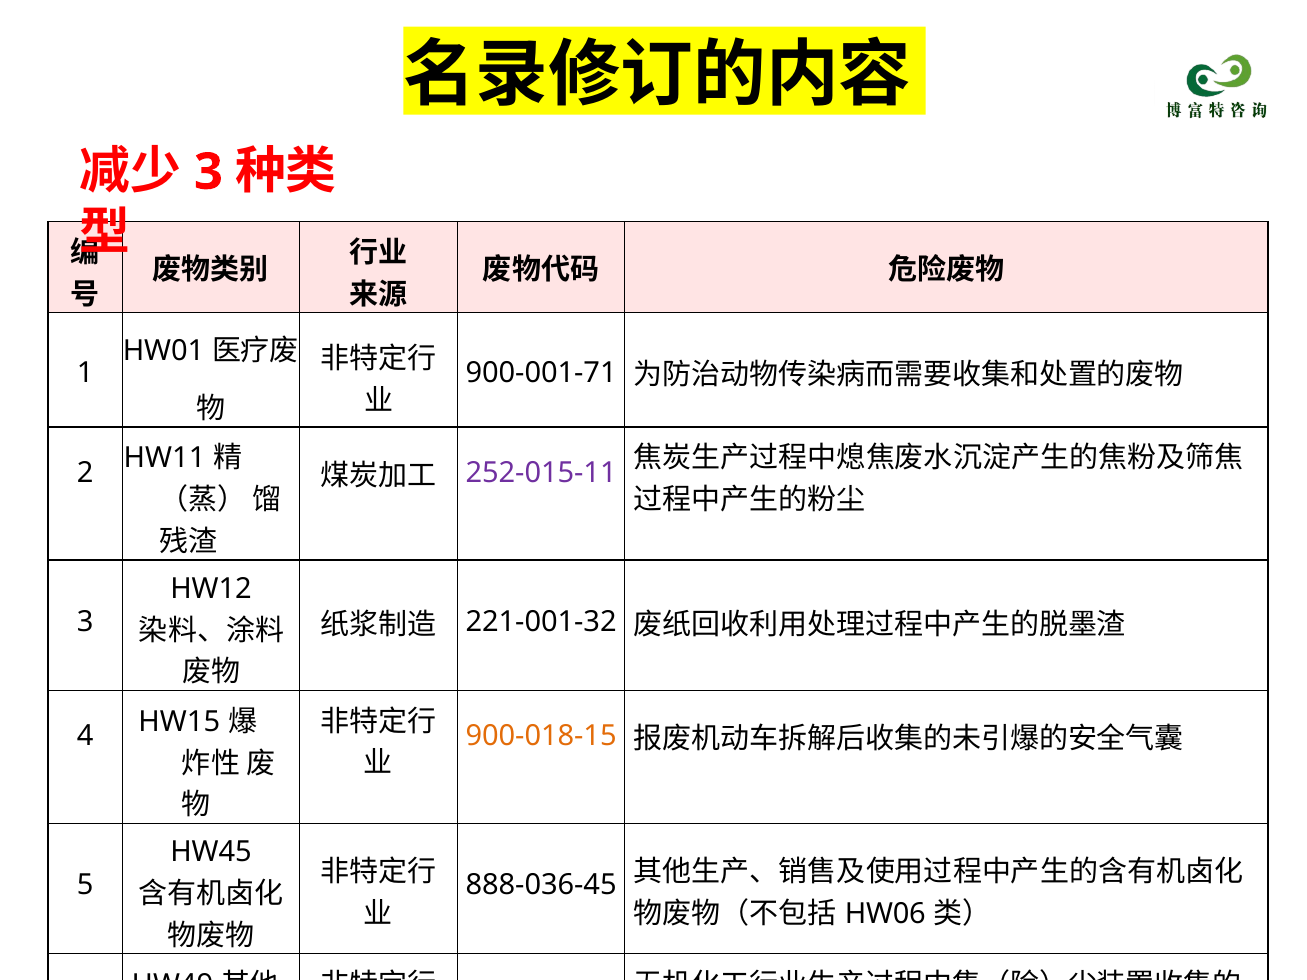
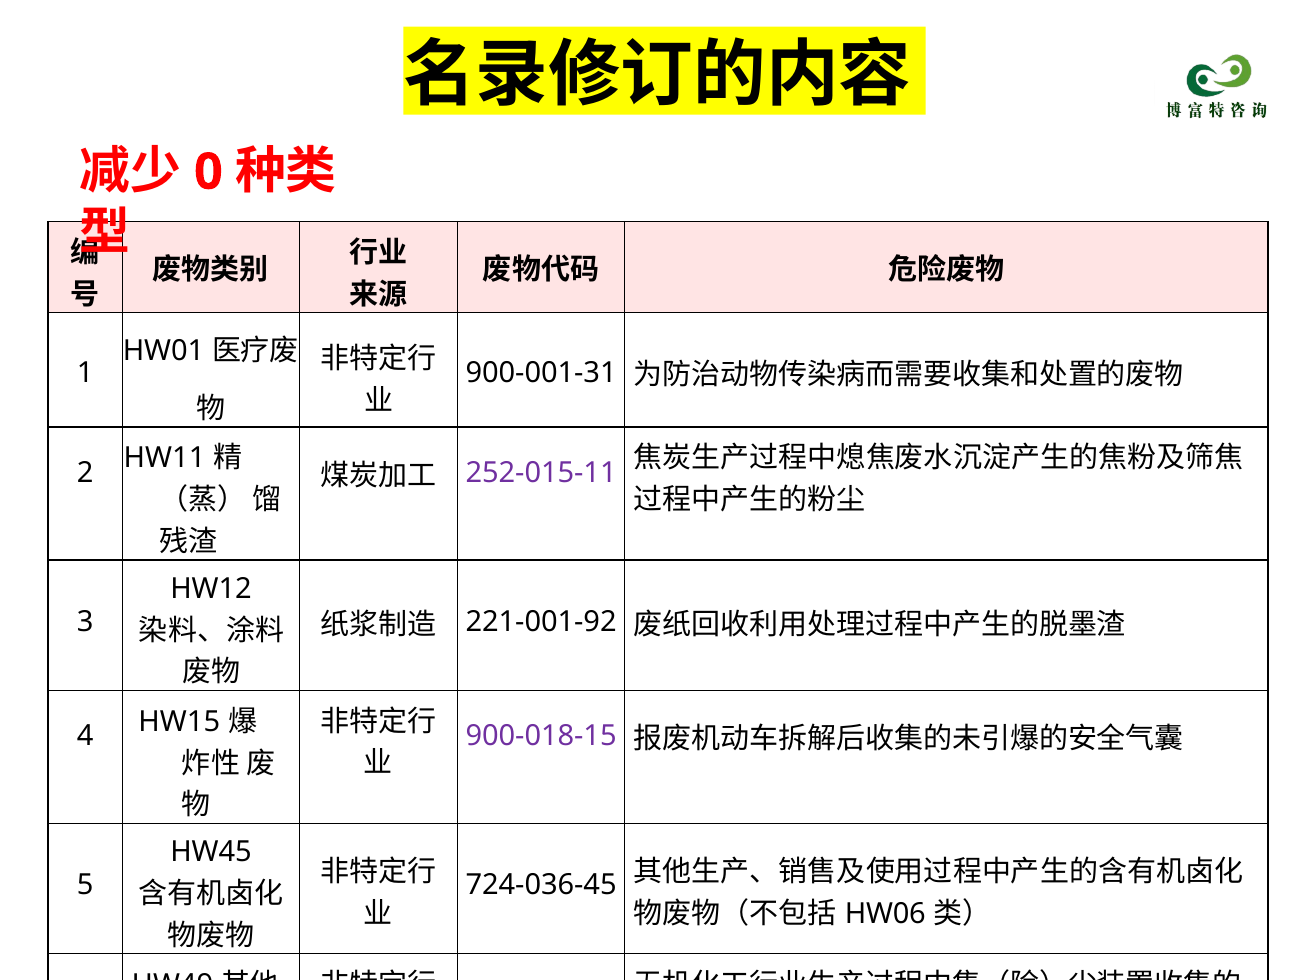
3: 3 -> 0 (208, 172)
900-001-71: 900-001-71 -> 900-001-31 (541, 373)
221-001-32: 221-001-32 -> 221-001-92 (541, 622)
900-018-15 colour: orange -> purple (541, 736)
888-036-45: 888-036-45 -> 724-036-45 (541, 886)
